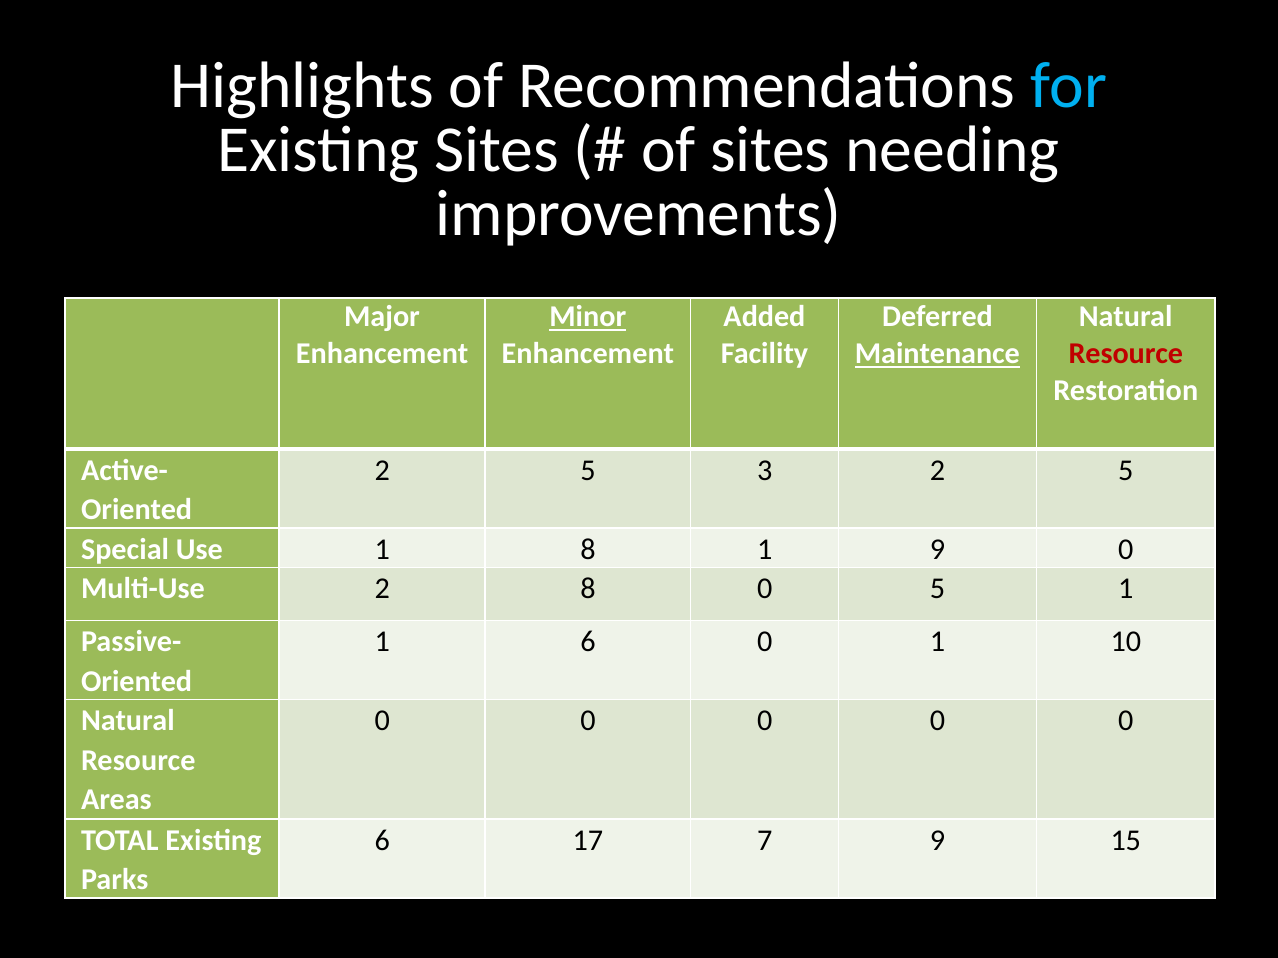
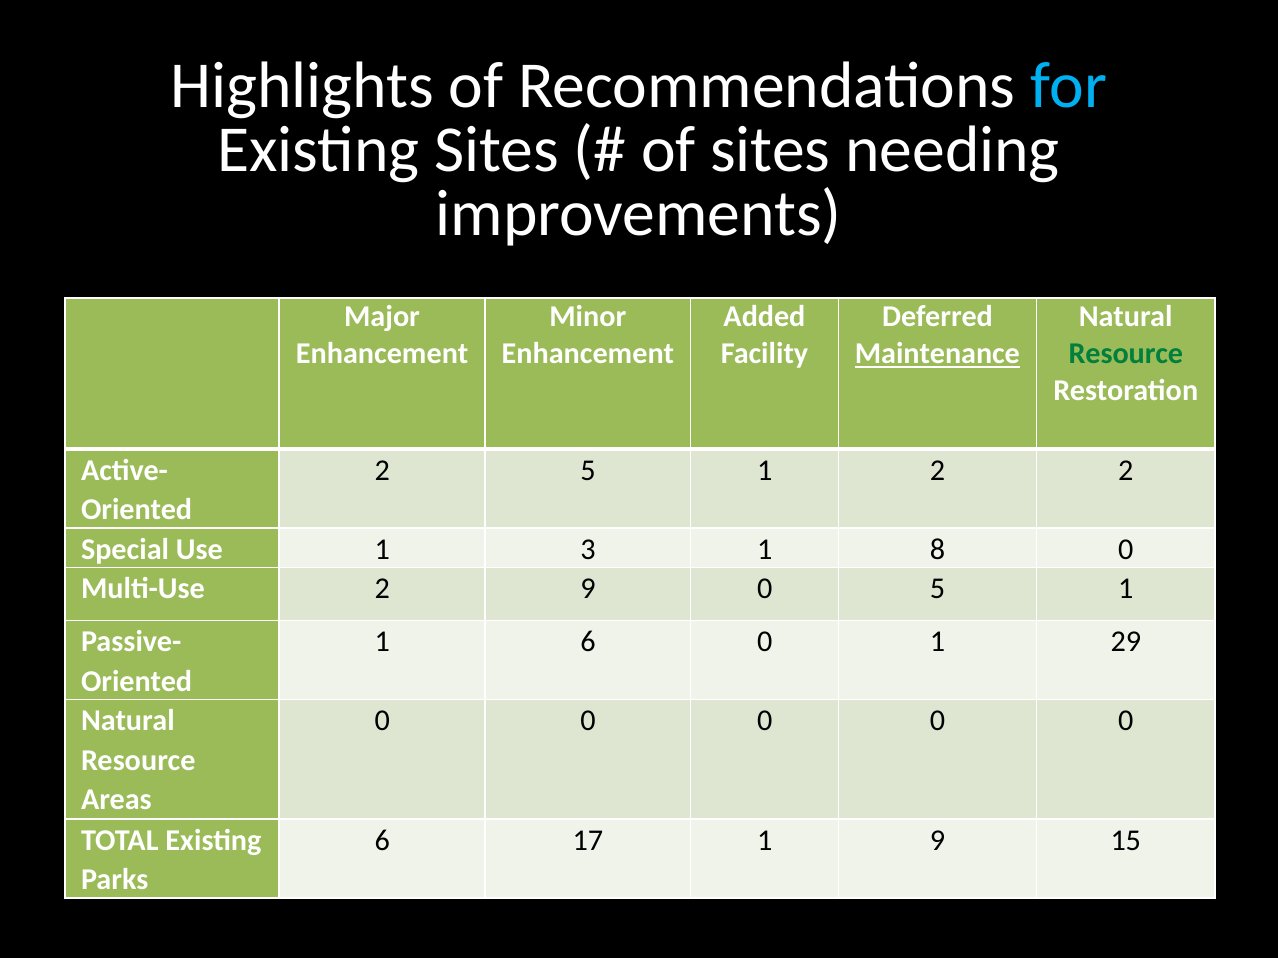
Minor underline: present -> none (588, 317)
Resource colour: red -> green (1126, 354)
2 5 3: 3 -> 1 (765, 471)
5: 5 -> 2 (1126, 471)
1 8: 8 -> 3 (588, 550)
1 9: 9 -> 8 (938, 550)
2 8: 8 -> 9 (588, 589)
10: 10 -> 29 (1126, 642)
17 7: 7 -> 1 (765, 841)
